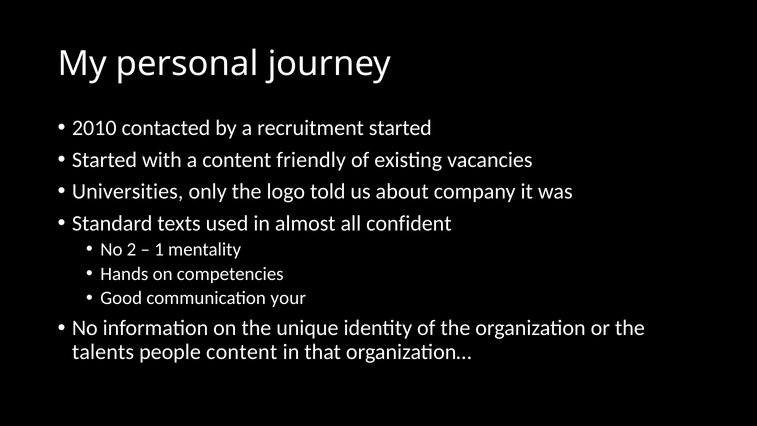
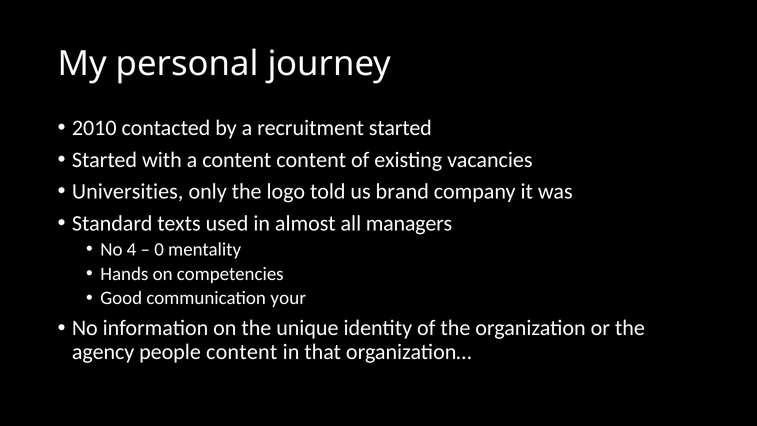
content friendly: friendly -> content (311, 160)
about: about -> brand (402, 191)
confident: confident -> managers (409, 223)
2: 2 -> 4 (131, 249)
1: 1 -> 0 (159, 249)
talents: talents -> agency (103, 352)
